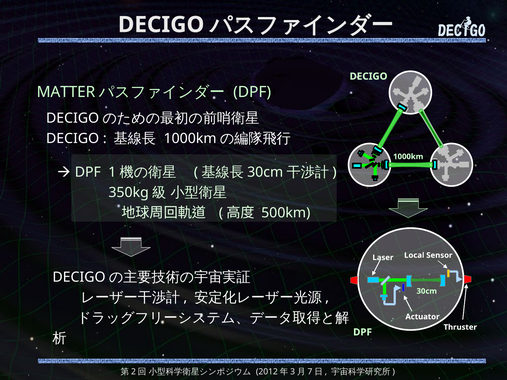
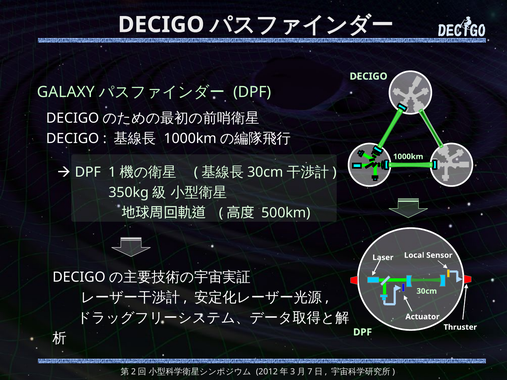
MATTER: MATTER -> GALAXY (66, 92)
